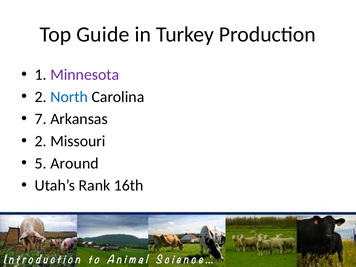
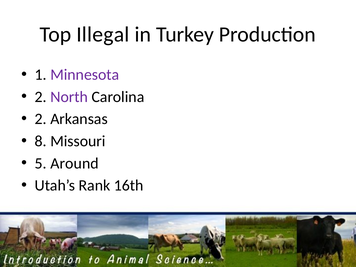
Guide: Guide -> Illegal (103, 34)
North colour: blue -> purple (69, 97)
7: 7 -> 2 (41, 119)
2: 2 -> 8 (41, 141)
